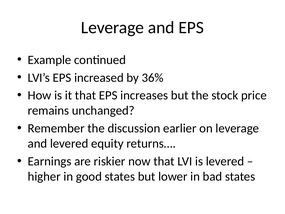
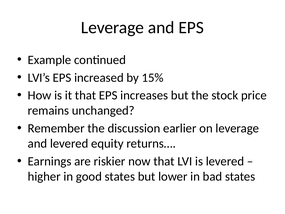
36%: 36% -> 15% (153, 78)
